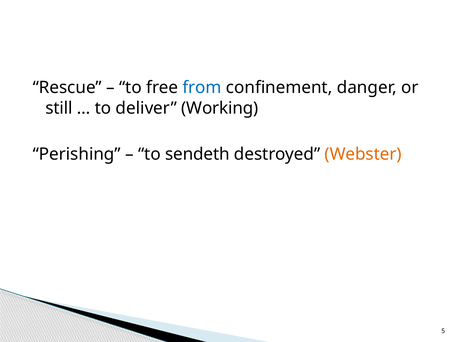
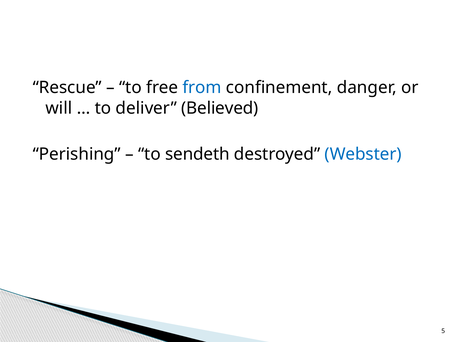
still: still -> will (59, 108)
Working: Working -> Believed (220, 108)
Webster colour: orange -> blue (363, 154)
